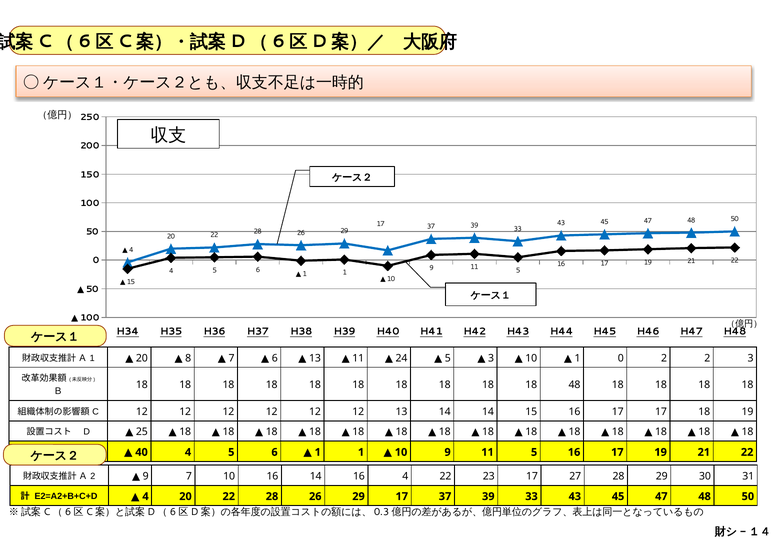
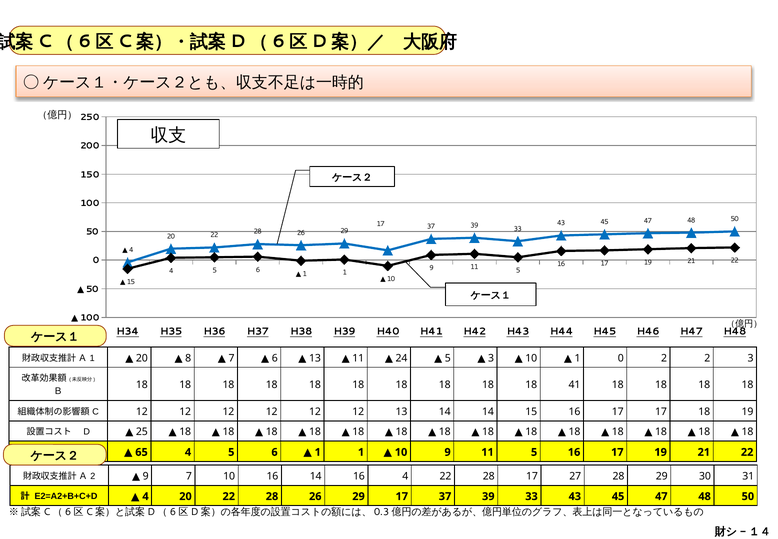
18 48: 48 -> 41 (575, 385)
40: 40 -> 65 (142, 452)
4 22 23: 23 -> 28 (489, 476)
